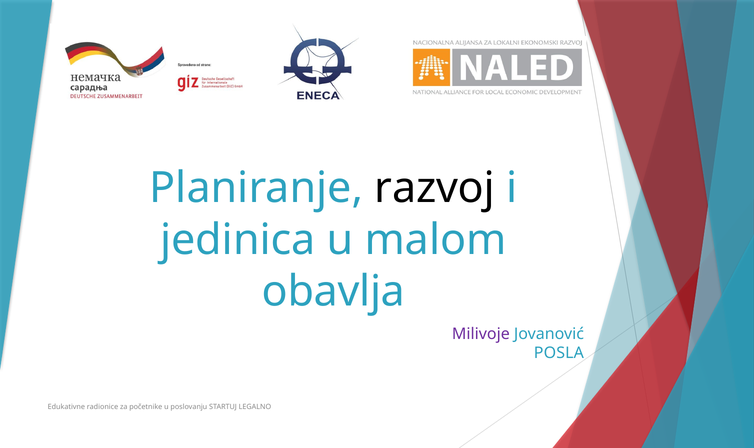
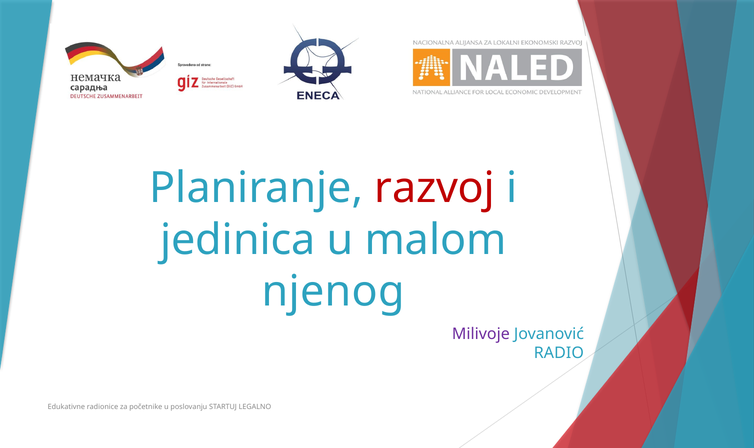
razvoj colour: black -> red (435, 188)
obavlja: obavlja -> njenog (333, 292)
POSLA: POSLA -> RADIO (559, 353)
